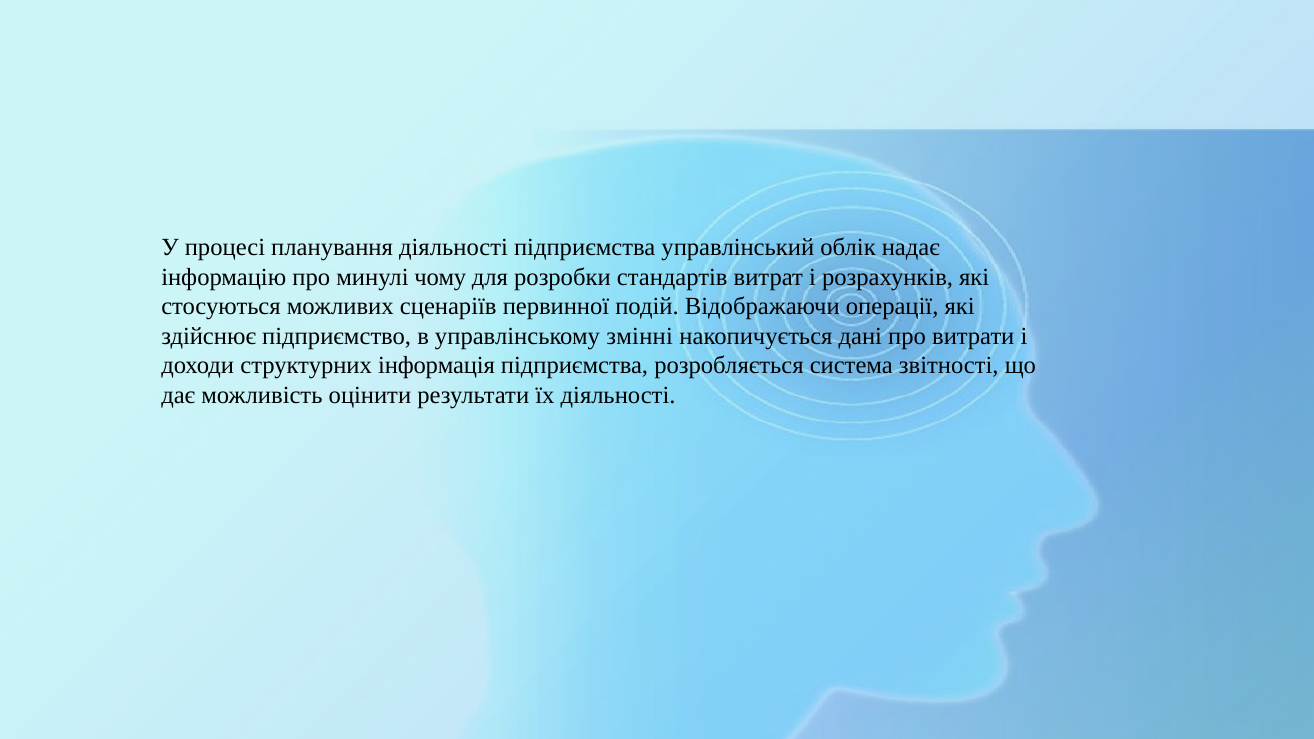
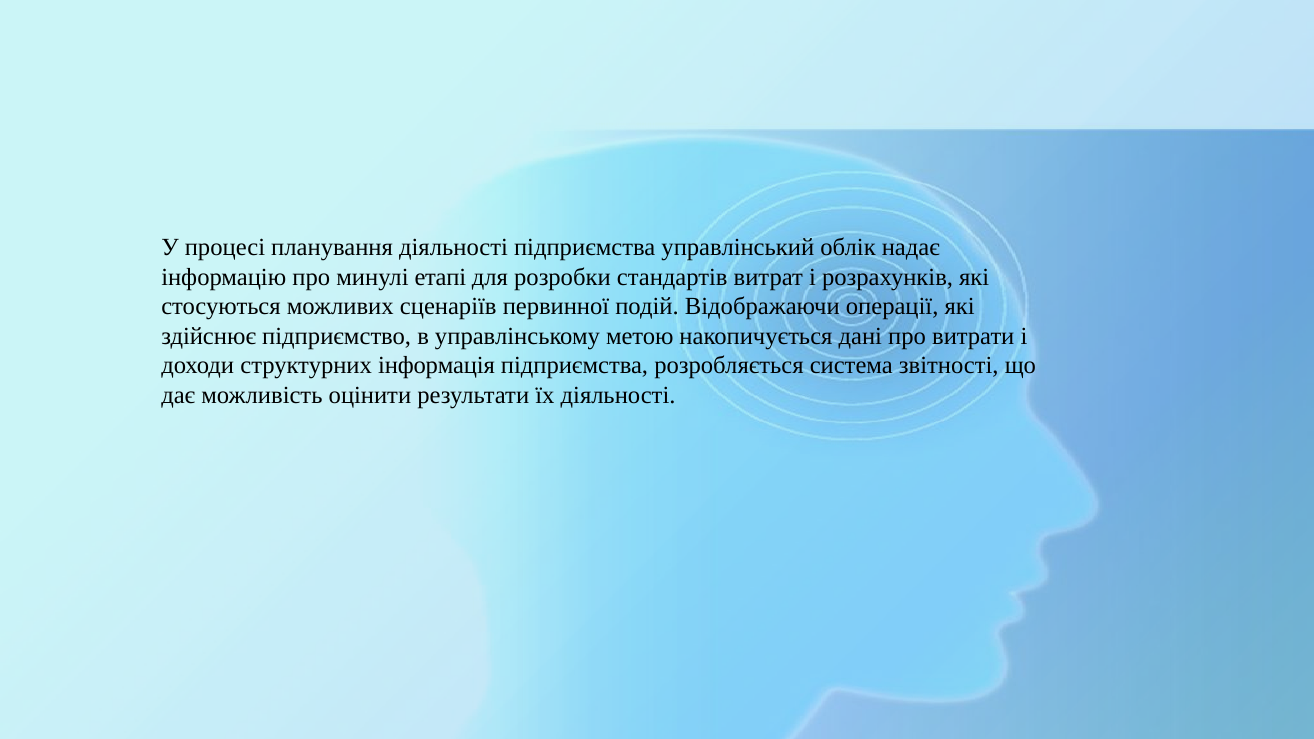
чому: чому -> етапі (440, 277)
змінні: змінні -> метою (640, 336)
